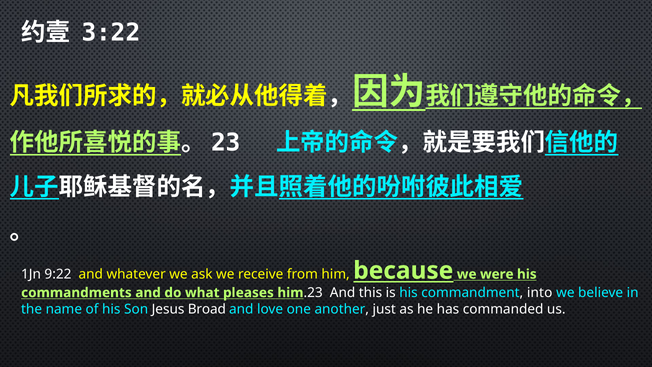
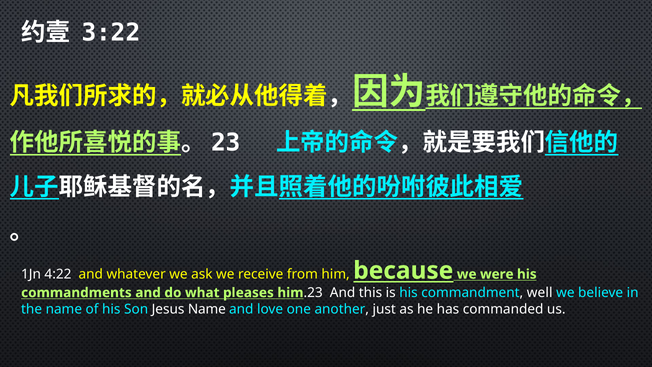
9:22: 9:22 -> 4:22 (58, 274)
into: into -> well (540, 293)
Jesus Broad: Broad -> Name (207, 309)
